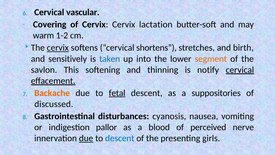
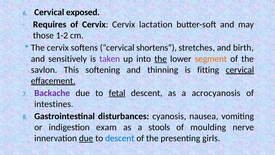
vascular: vascular -> exposed (83, 12)
Covering: Covering -> Requires (50, 24)
warm: warm -> those (43, 35)
cervix underline: present -> none (58, 48)
taken colour: blue -> purple (110, 59)
the underline: none -> present (161, 59)
notify: notify -> fitting (208, 70)
Backache colour: orange -> purple (52, 93)
suppositories: suppositories -> acrocyanosis (216, 93)
discussed: discussed -> intestines (54, 104)
pallor: pallor -> exam (106, 127)
blood: blood -> stools (159, 127)
perceived: perceived -> moulding (208, 127)
